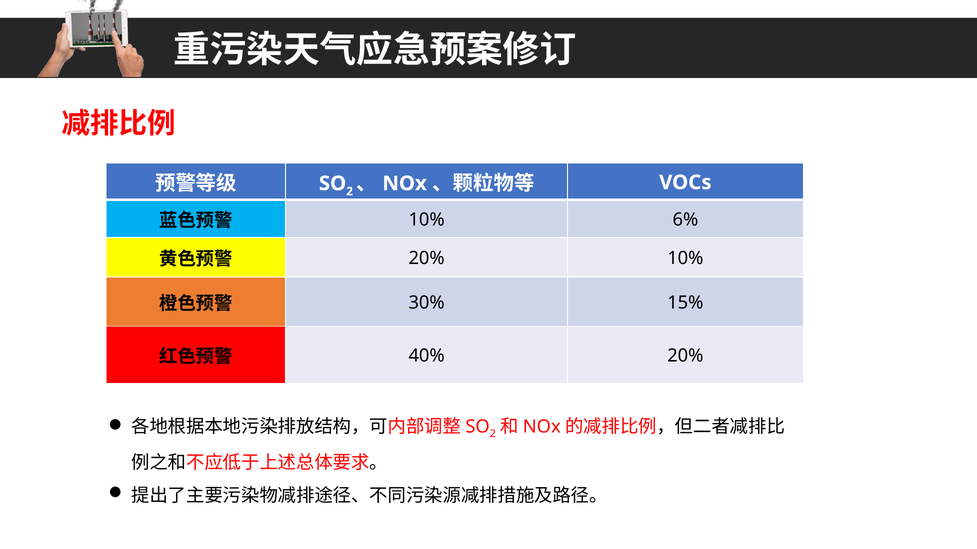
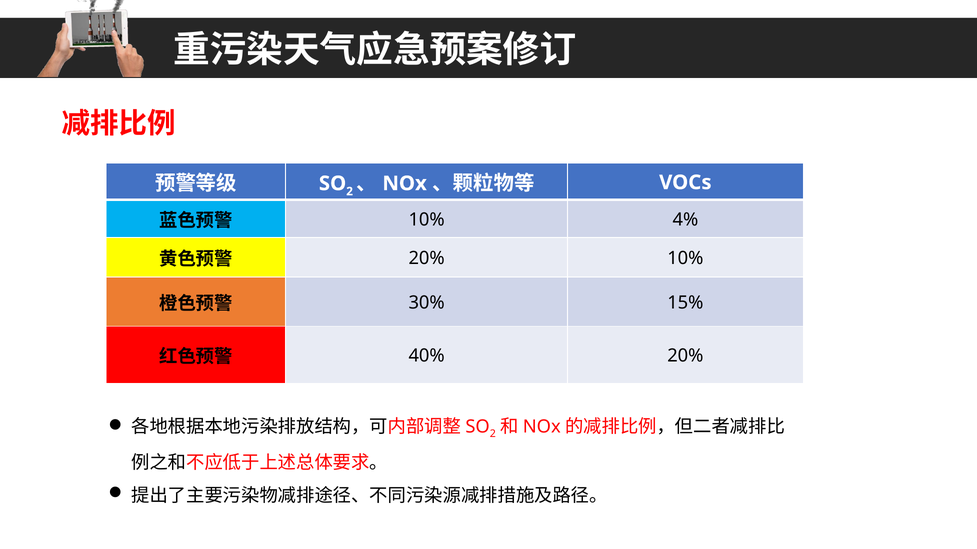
6%: 6% -> 4% (685, 220)
